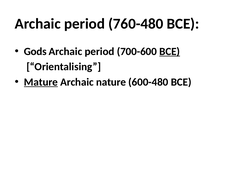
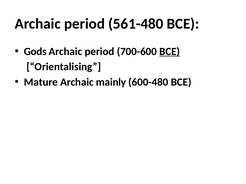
760-480: 760-480 -> 561-480 (136, 24)
Mature underline: present -> none (41, 82)
nature: nature -> mainly (111, 82)
